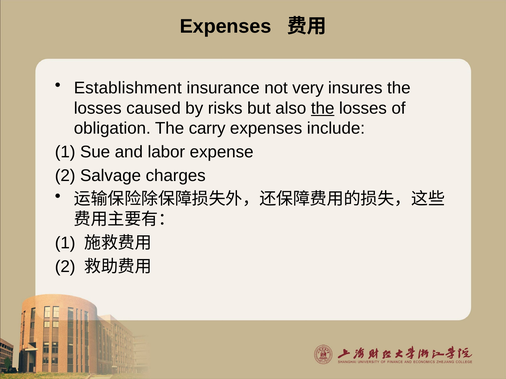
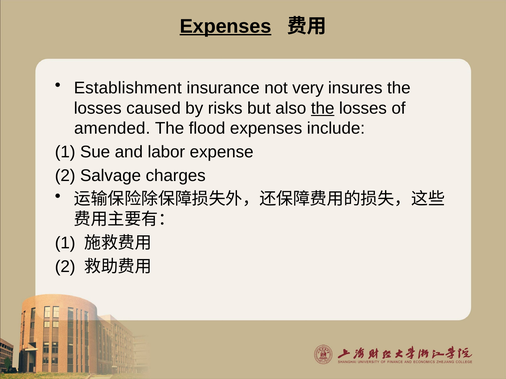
Expenses underline: none -> present (226, 26)
obligation: obligation -> amended (112, 129)
carry: carry -> flood (207, 129)
